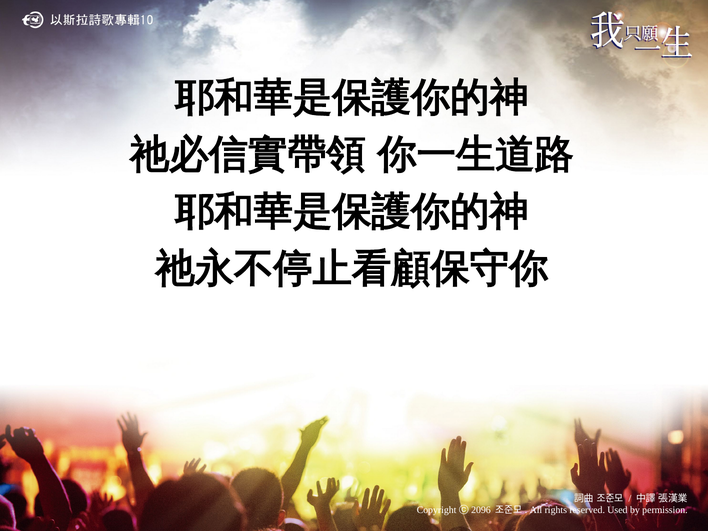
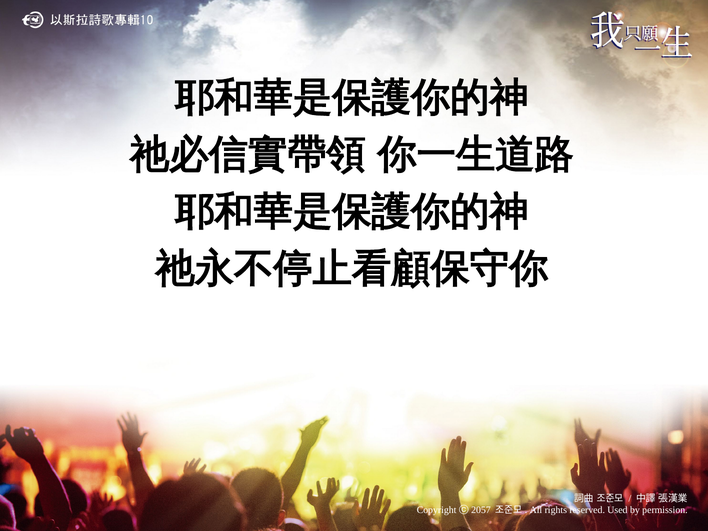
2096: 2096 -> 2057 (481, 510)
